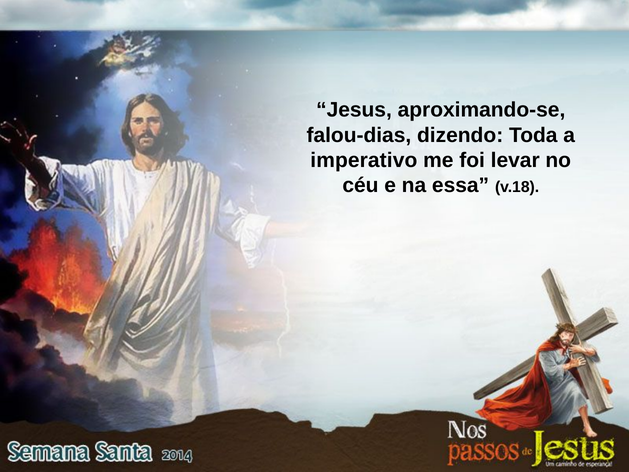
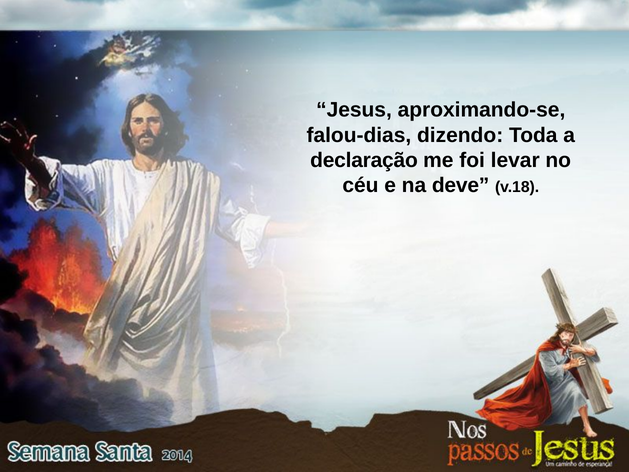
imperativo: imperativo -> declaração (364, 160)
essa: essa -> deve (461, 185)
